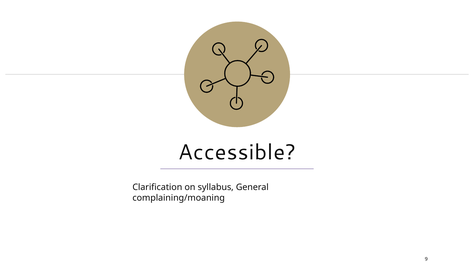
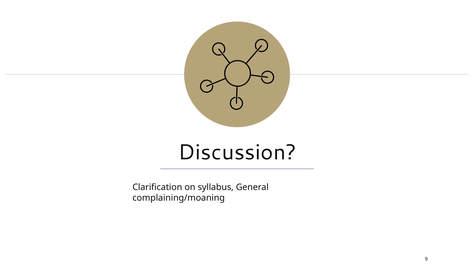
Accessible: Accessible -> Discussion (238, 153)
